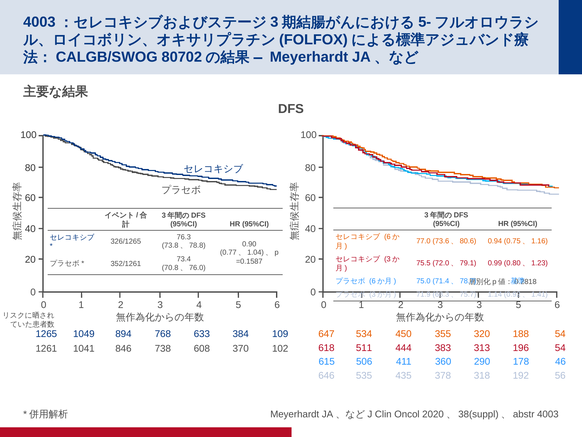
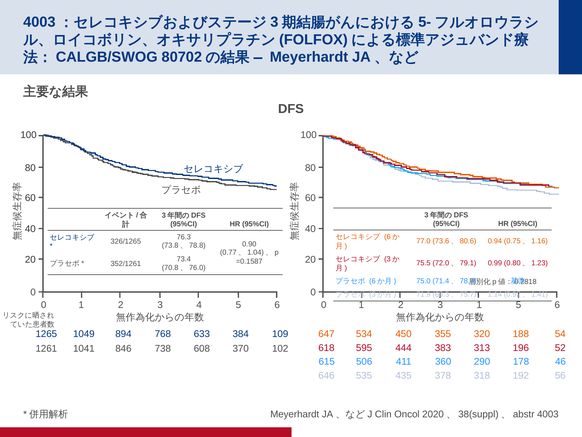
3 3: 3 -> 1 (479, 305)
511: 511 -> 595 (364, 348)
196 54: 54 -> 52 (560, 348)
